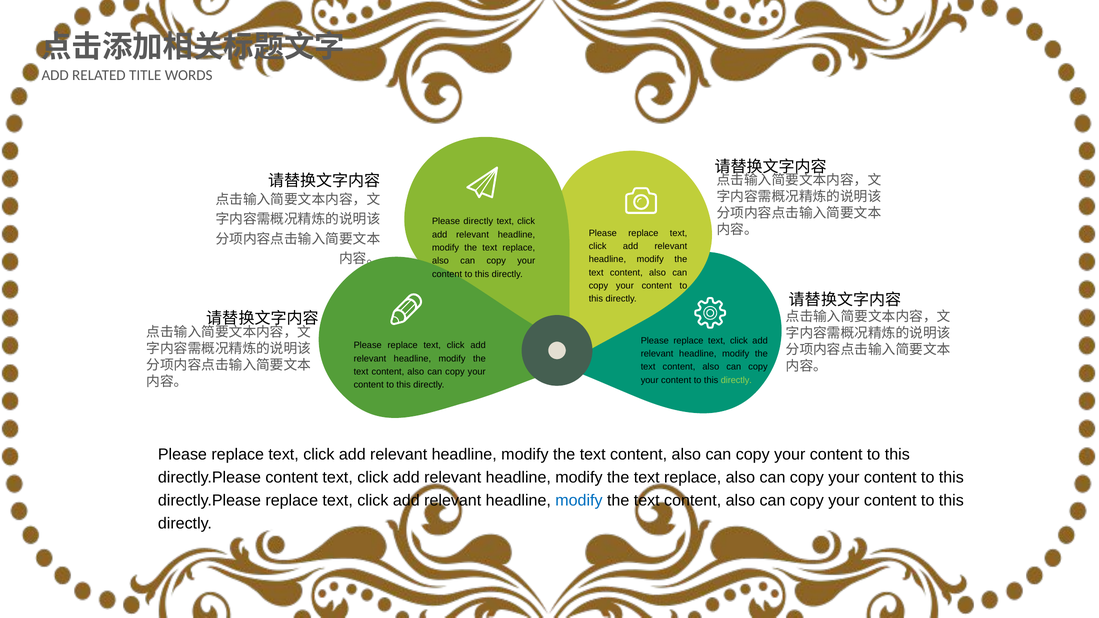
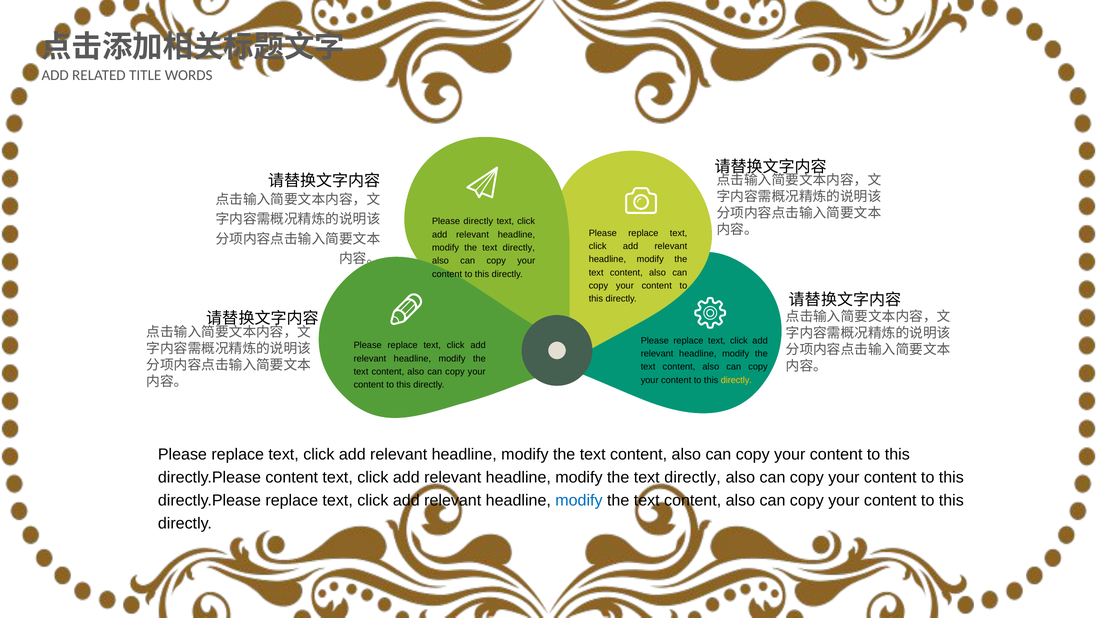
replace: replace -> directly (519, 248)
directly colour: light green -> yellow (736, 380)
replace: replace -> directly (693, 478)
